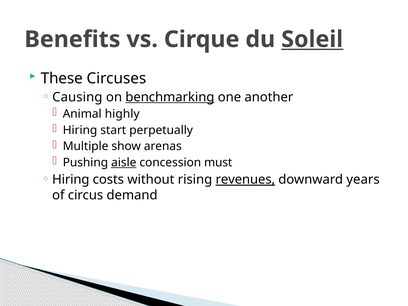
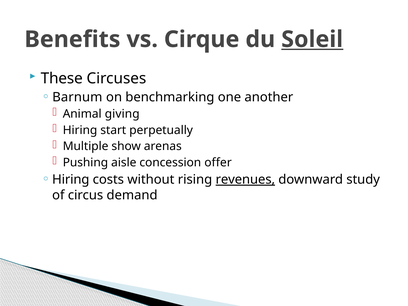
Causing: Causing -> Barnum (77, 97)
benchmarking underline: present -> none (170, 97)
highly: highly -> giving (122, 114)
aisle underline: present -> none (124, 163)
must: must -> offer (218, 163)
years: years -> study (363, 180)
